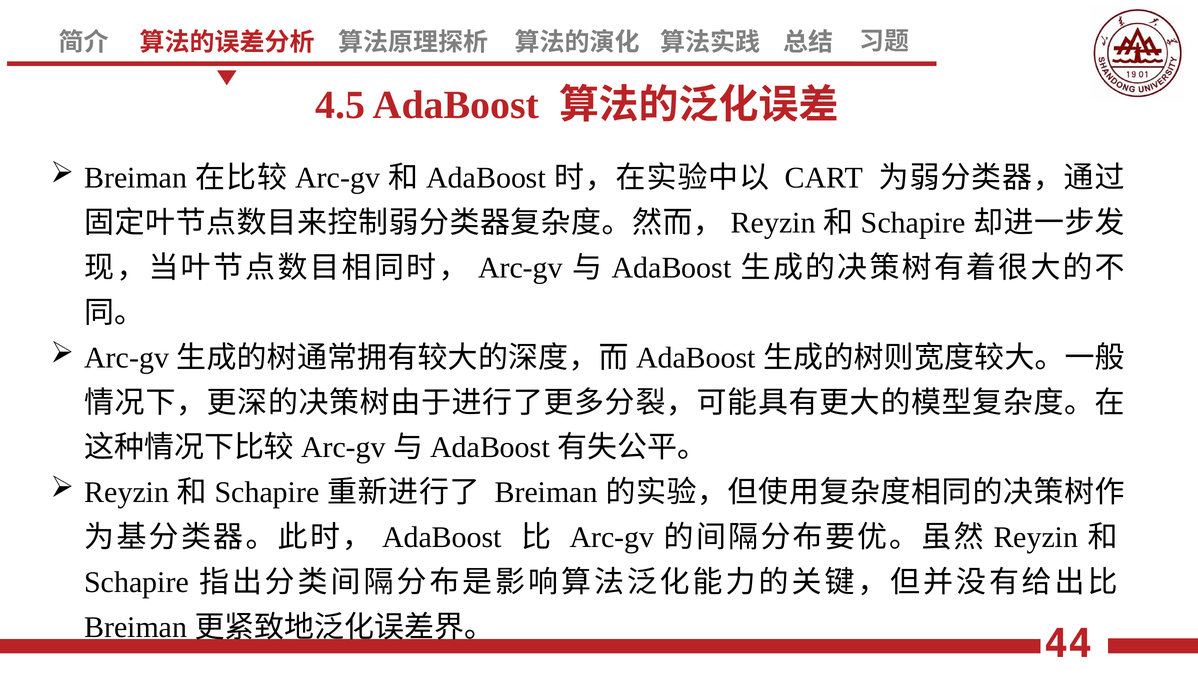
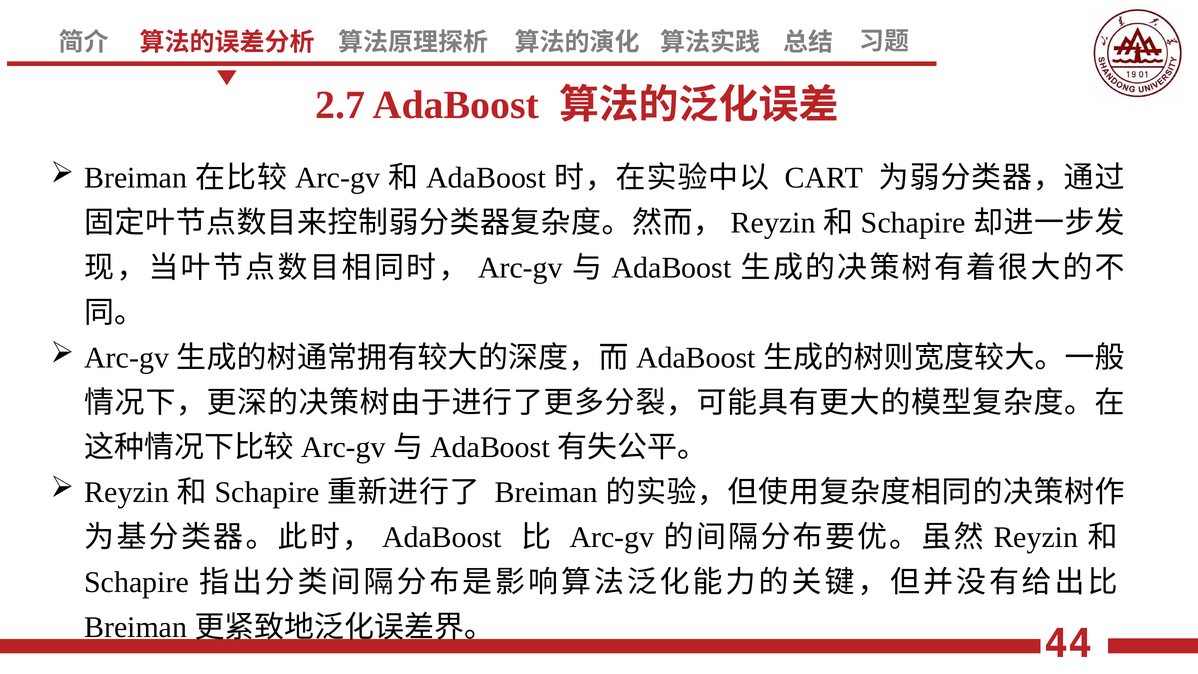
4.5: 4.5 -> 2.7 (340, 105)
